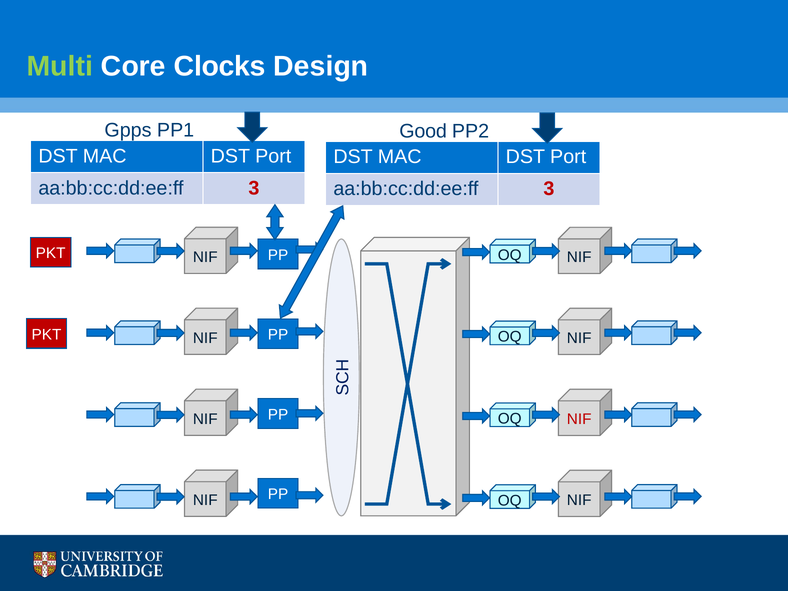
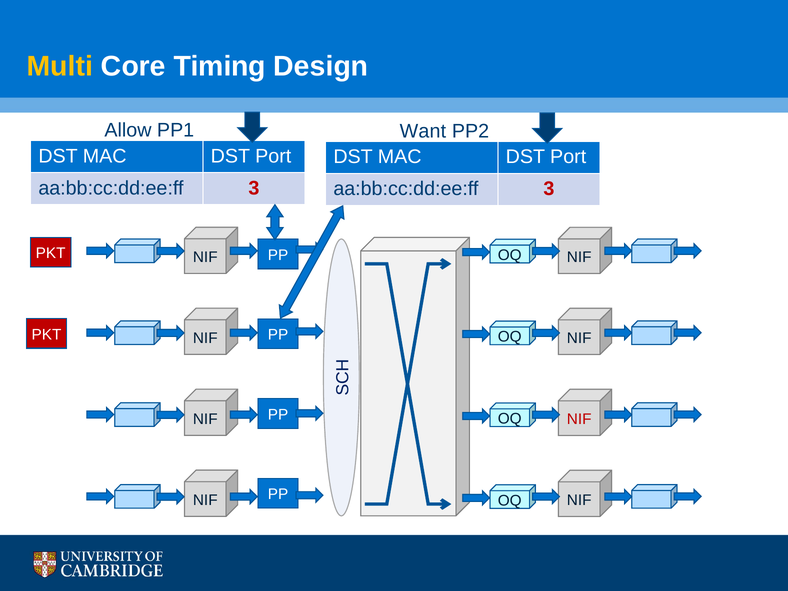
Multi colour: light green -> yellow (60, 67)
Clocks: Clocks -> Timing (220, 67)
Gpps: Gpps -> Allow (128, 130)
Good: Good -> Want (423, 131)
